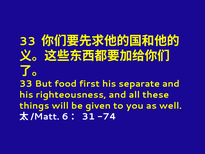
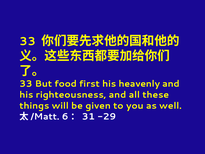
separate: separate -> heavenly (139, 84)
-74: -74 -> -29 (107, 116)
